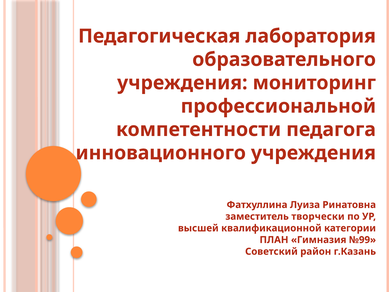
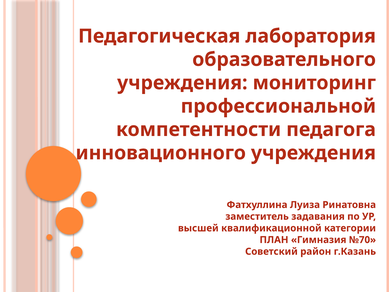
творчески: творчески -> задавания (318, 216)
№99: №99 -> №70 (362, 240)
